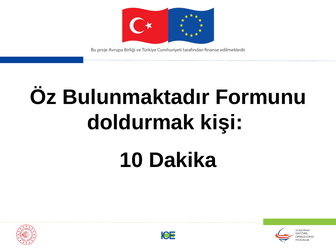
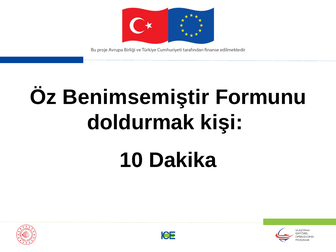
Bulunmaktadır: Bulunmaktadır -> Benimsemiştir (136, 97)
